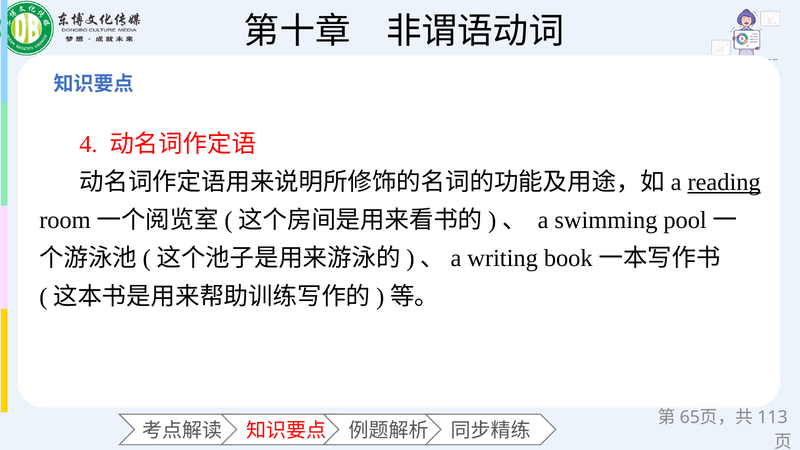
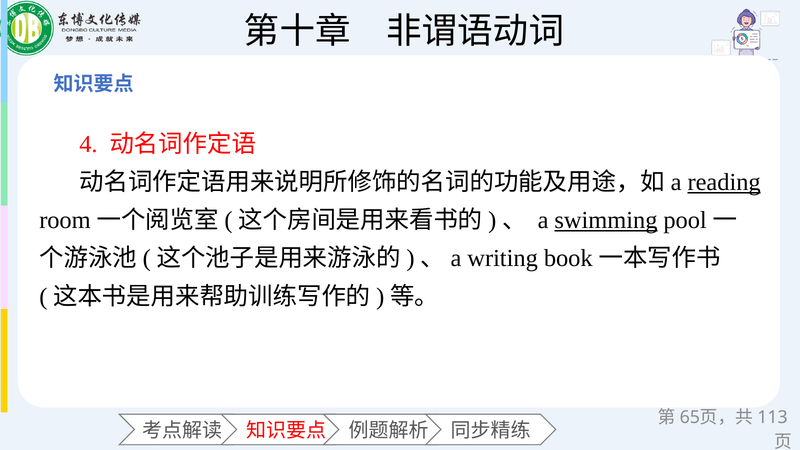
swimming underline: none -> present (606, 220)
